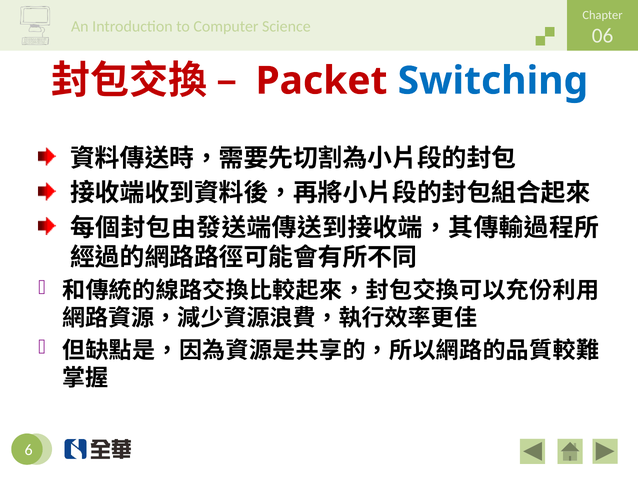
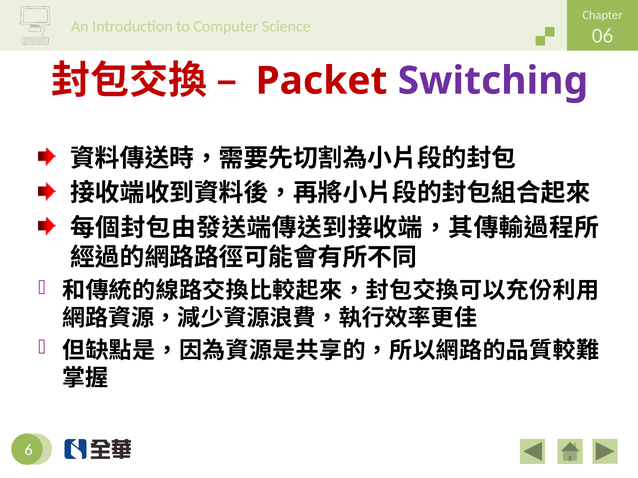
Switching colour: blue -> purple (493, 81)
